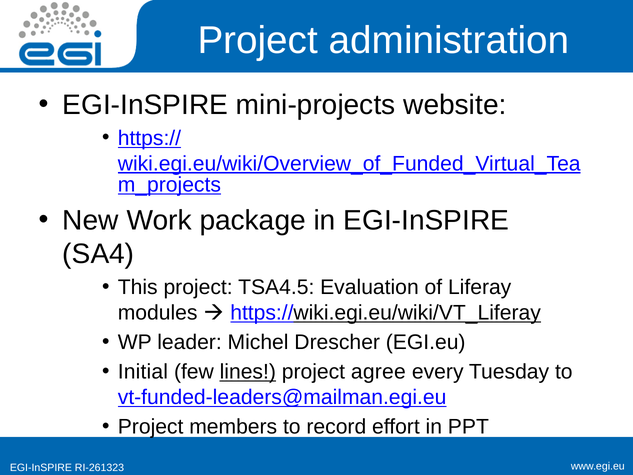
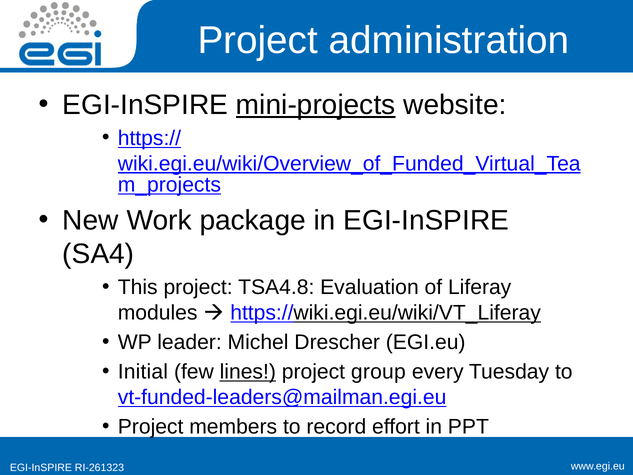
mini-projects underline: none -> present (316, 105)
TSA4.5: TSA4.5 -> TSA4.8 (276, 287)
agree: agree -> group (378, 372)
